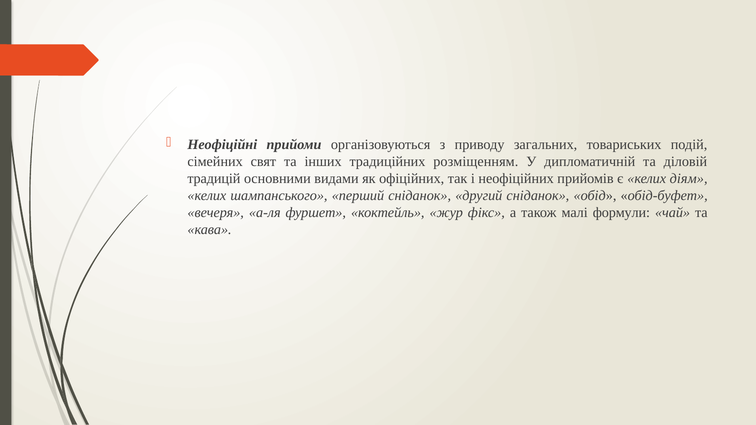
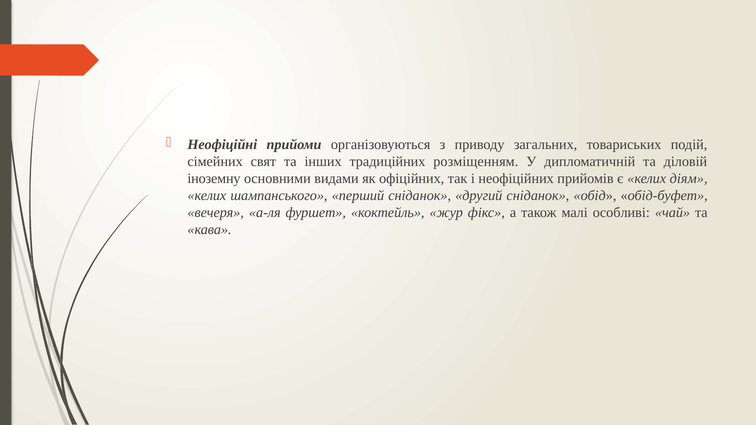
традицій: традицій -> іноземну (214, 179)
формули: формули -> особливі (621, 213)
